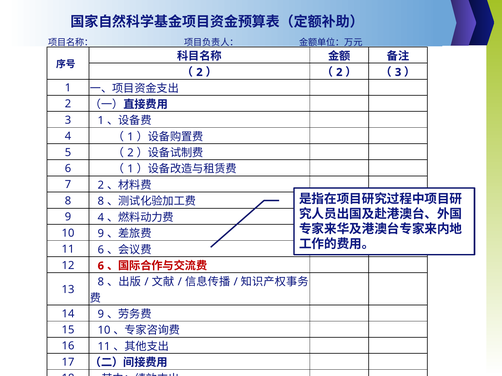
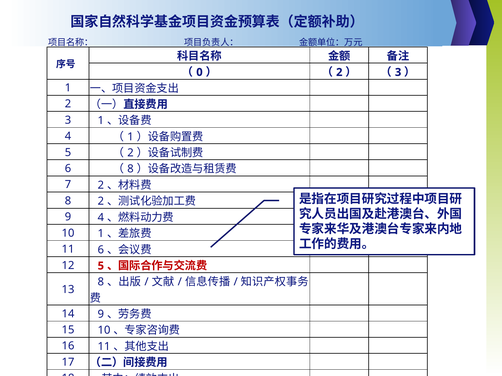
2: 2 -> 0 (199, 72)
1: 1 -> 8 (131, 169)
8 8: 8 -> 2 (101, 202)
10 9: 9 -> 1 (101, 234)
12 6: 6 -> 5 (101, 266)
